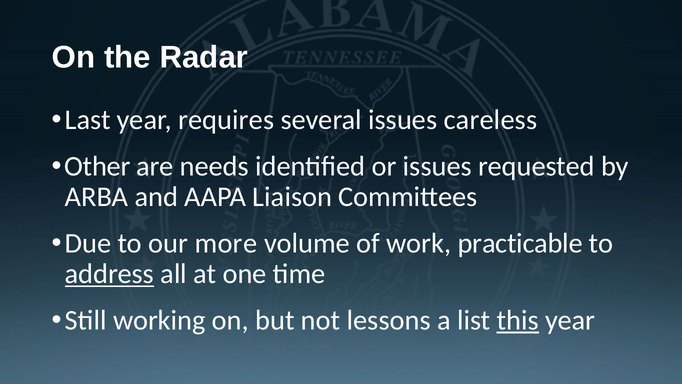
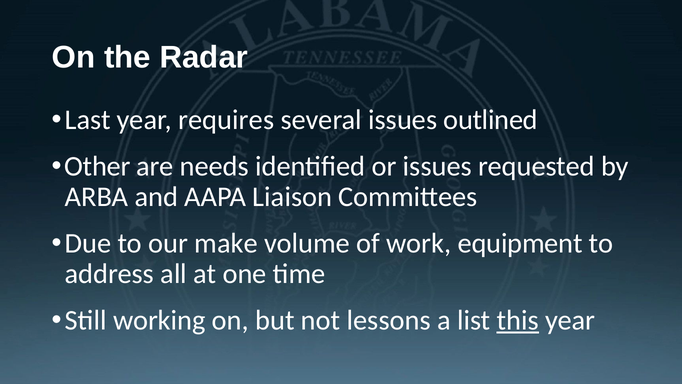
careless: careless -> outlined (491, 120)
more: more -> make (226, 243)
practicable: practicable -> equipment (520, 243)
address underline: present -> none (109, 274)
